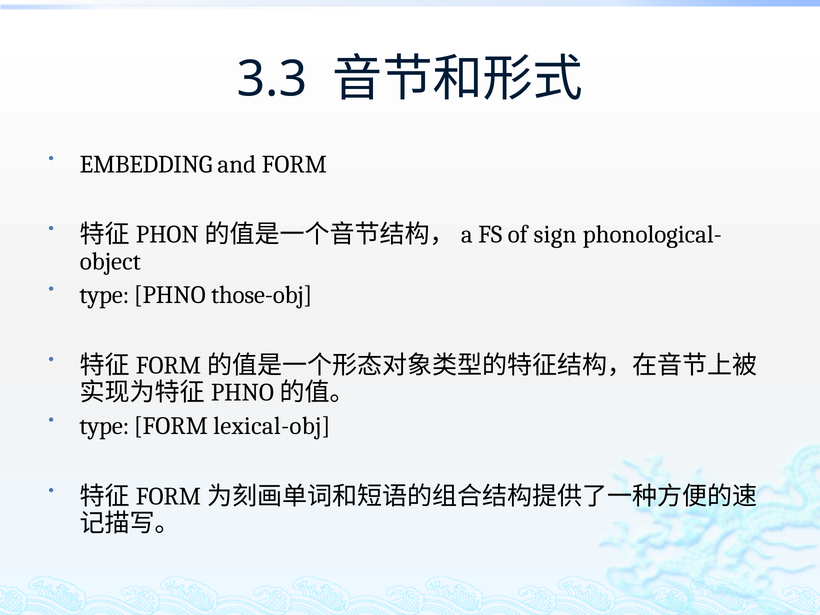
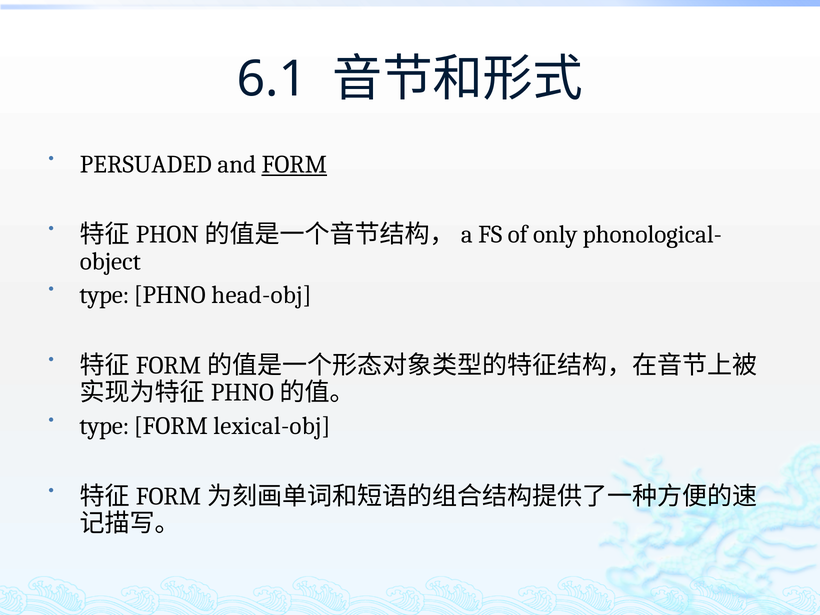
3.3: 3.3 -> 6.1 (272, 79)
EMBEDDING: EMBEDDING -> PERSUADED (146, 164)
FORM underline: none -> present (294, 164)
sign: sign -> only (555, 235)
those-obj: those-obj -> head-obj (261, 295)
